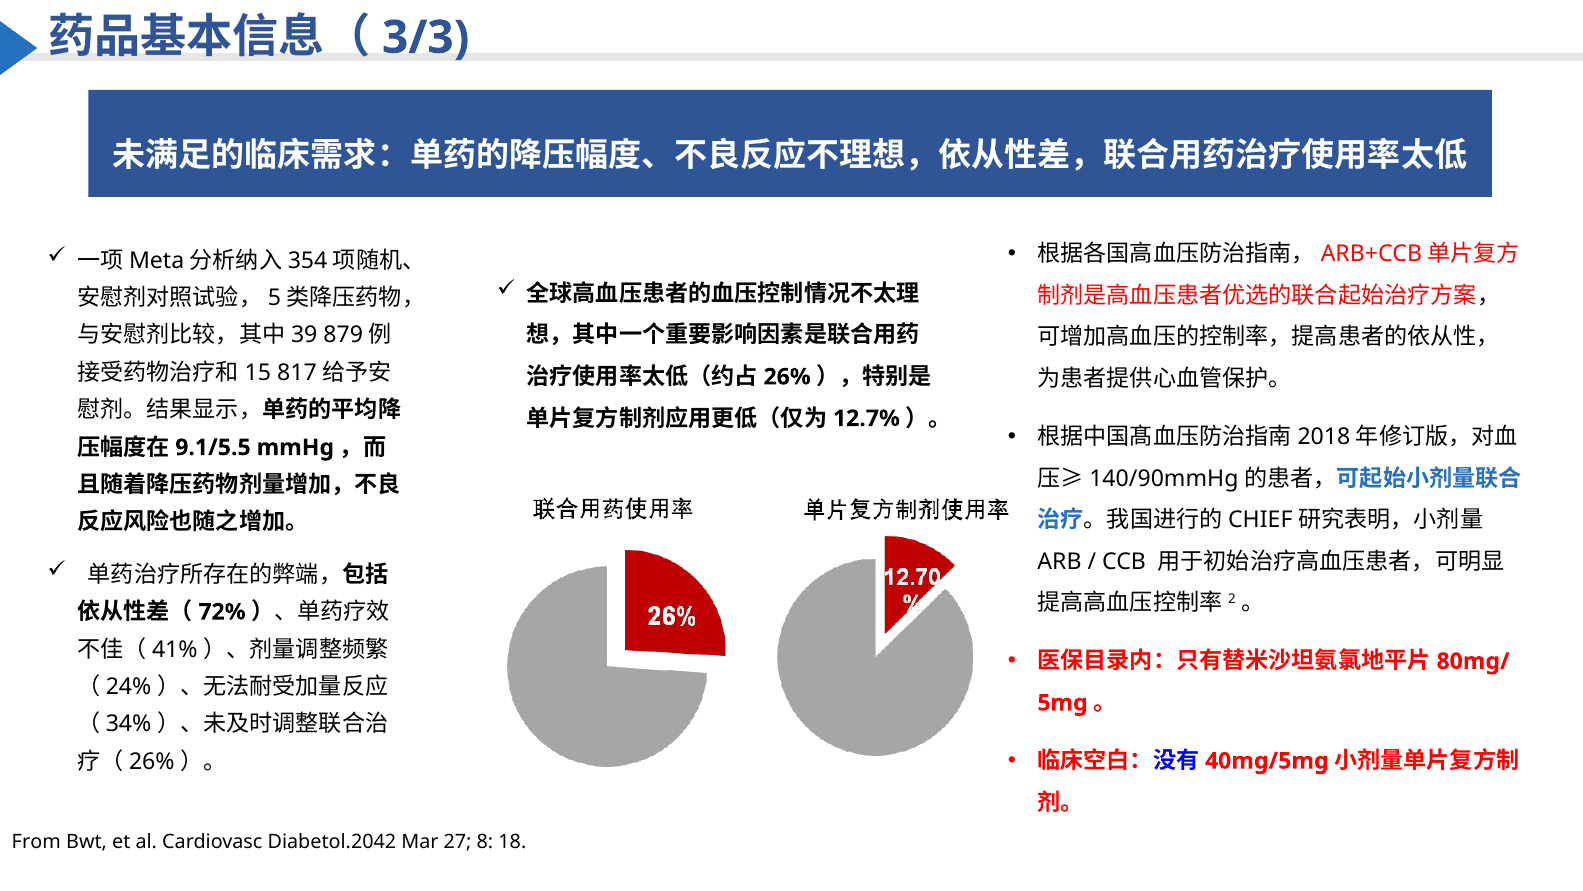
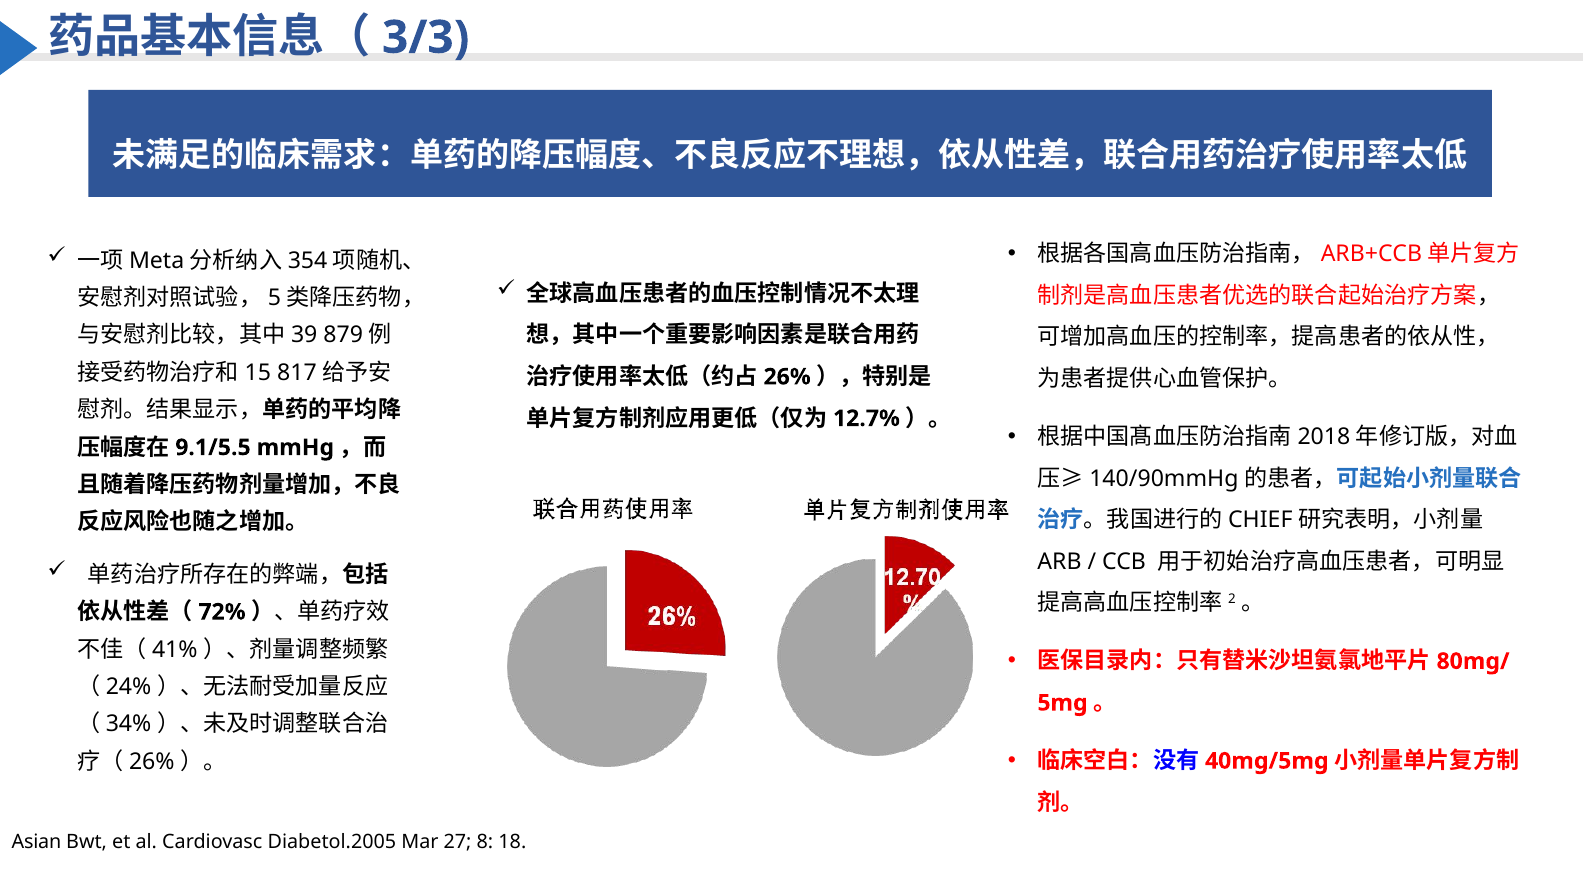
From: From -> Asian (36, 842)
Diabetol.2042: Diabetol.2042 -> Diabetol.2005 (332, 842)
